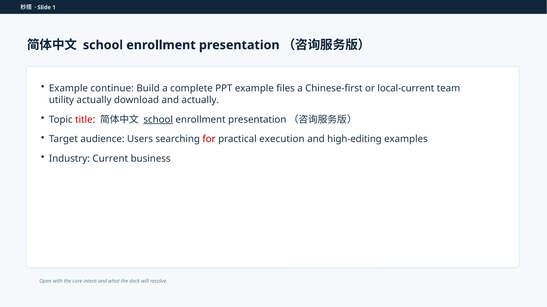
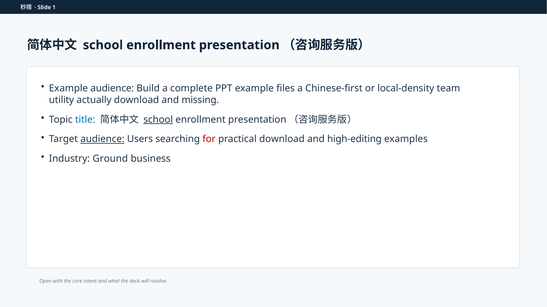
Example continue: continue -> audience (112, 89)
local-current: local-current -> local-density (406, 89)
and actually: actually -> missing (200, 100)
title colour: red -> blue (85, 120)
audience underline: none -> present (102, 139)
practical execution: execution -> download (282, 139)
Current: Current -> Ground (110, 159)
